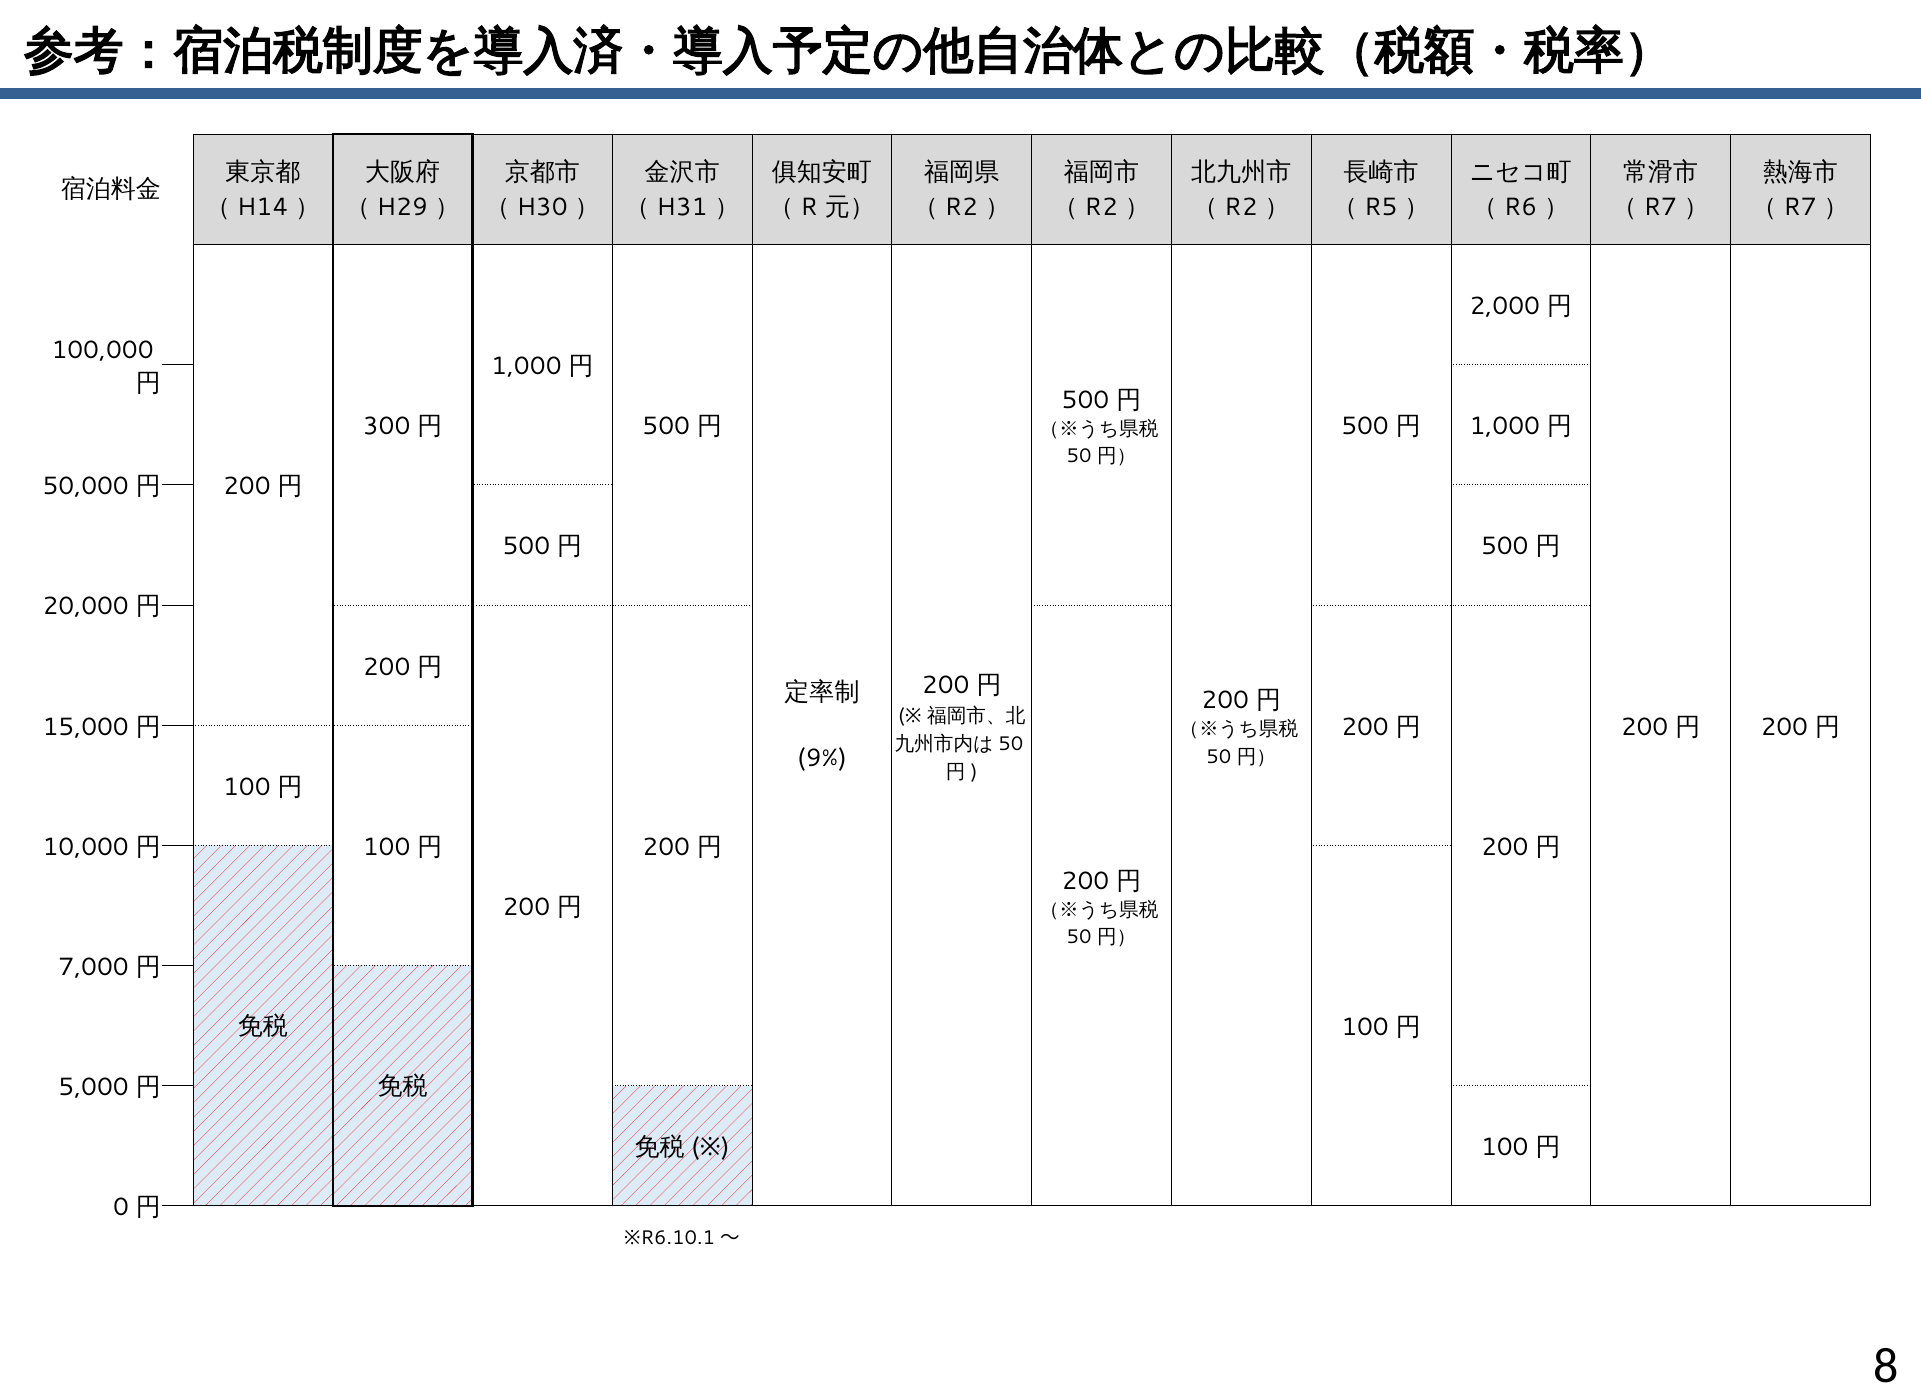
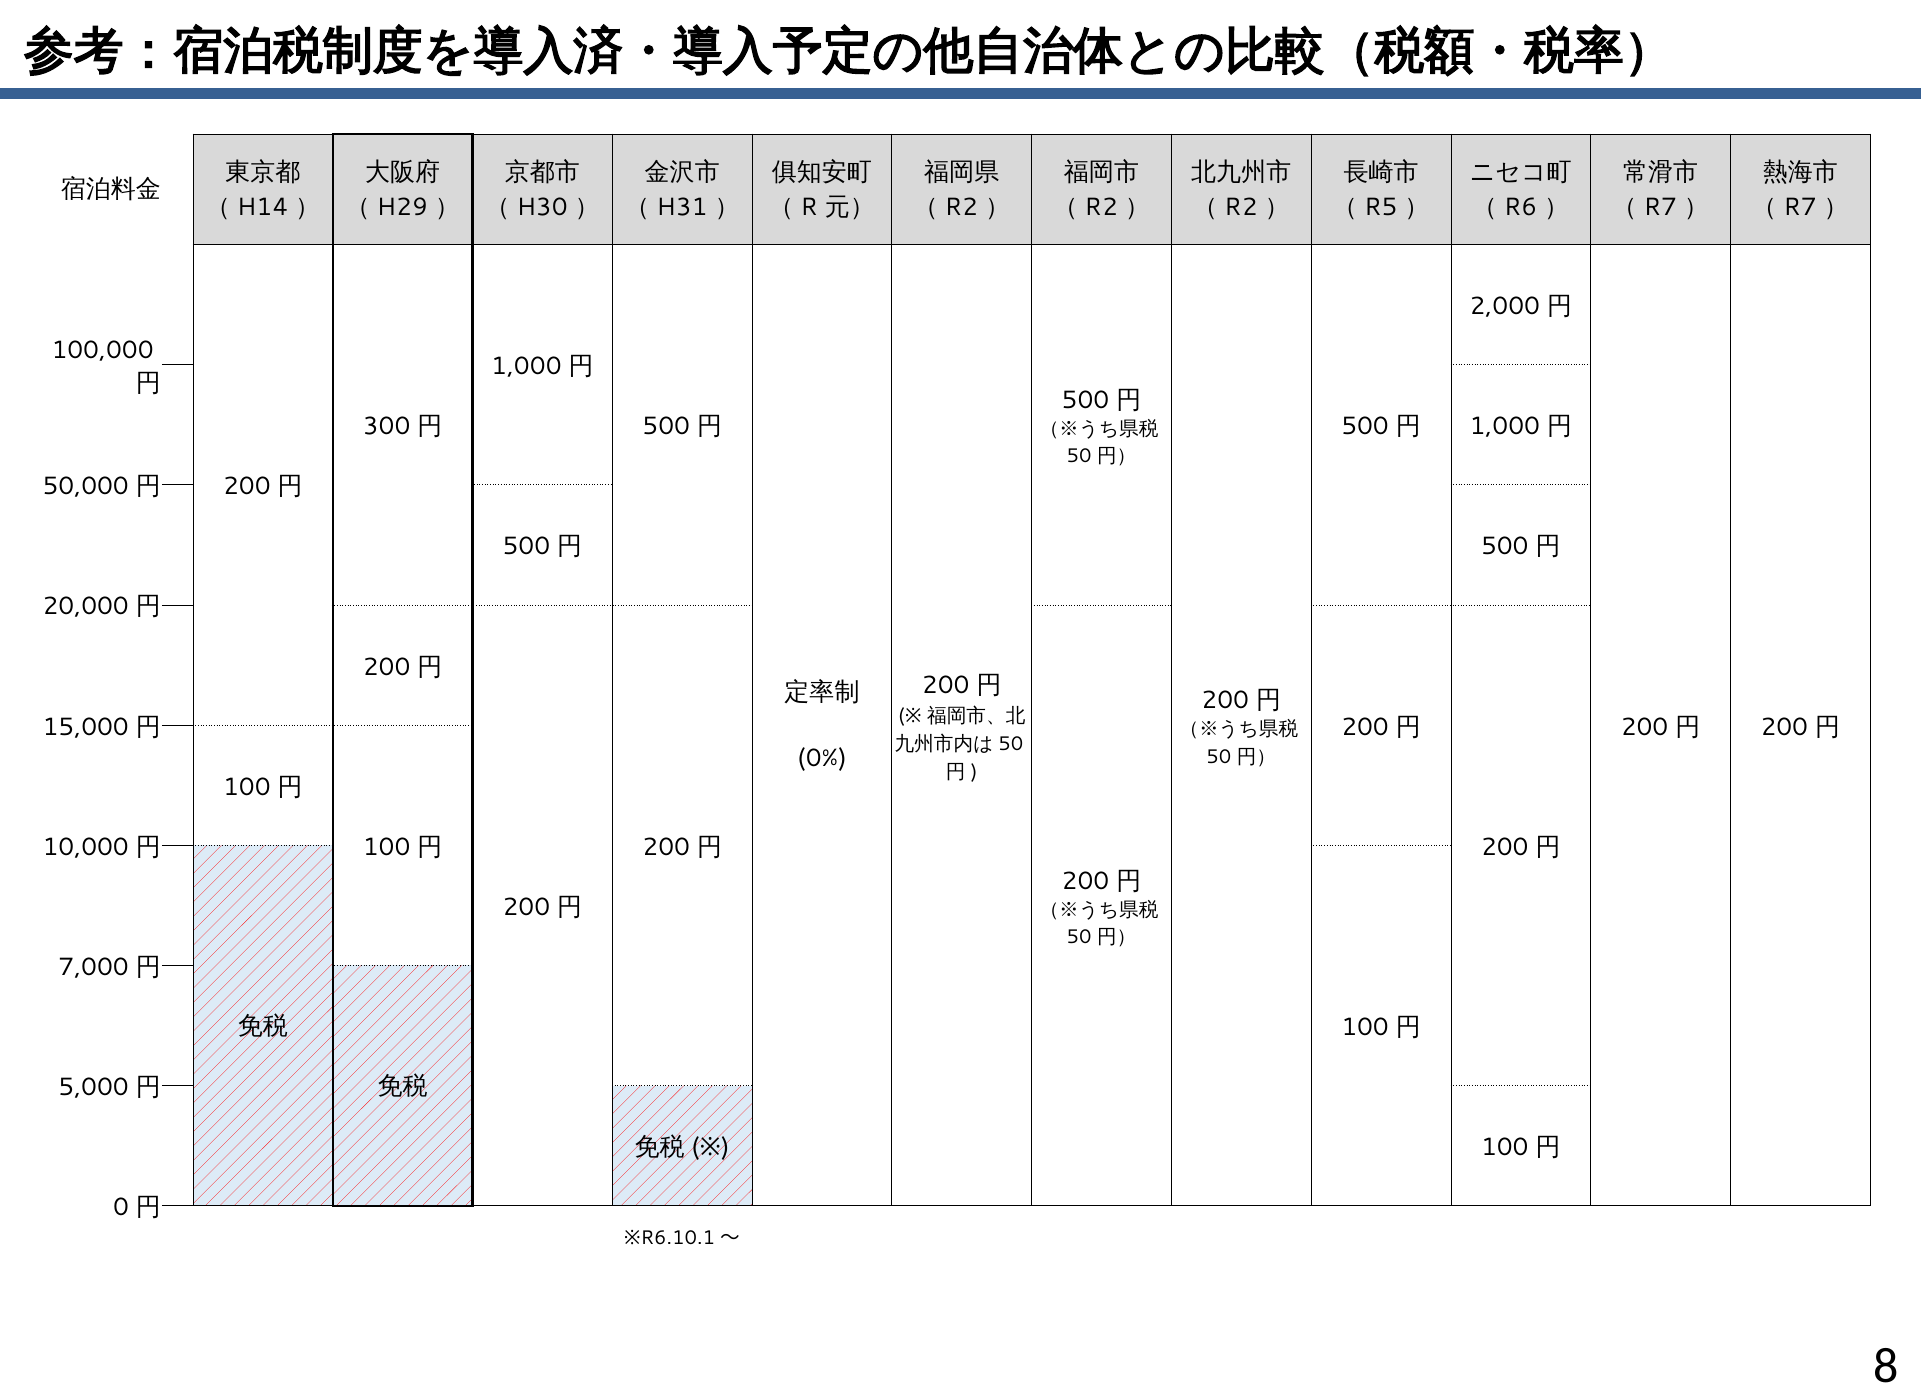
9%: 9% -> 0% (822, 759)
